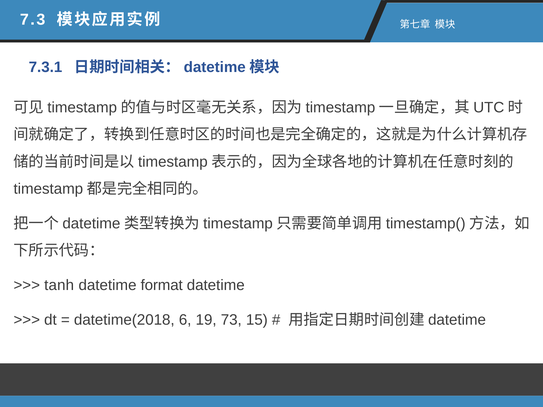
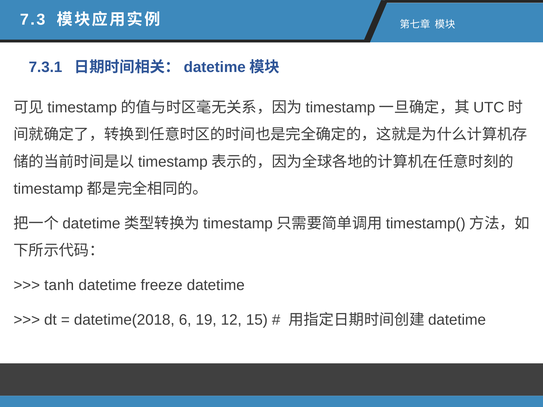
format: format -> freeze (162, 285)
73: 73 -> 12 (231, 320)
